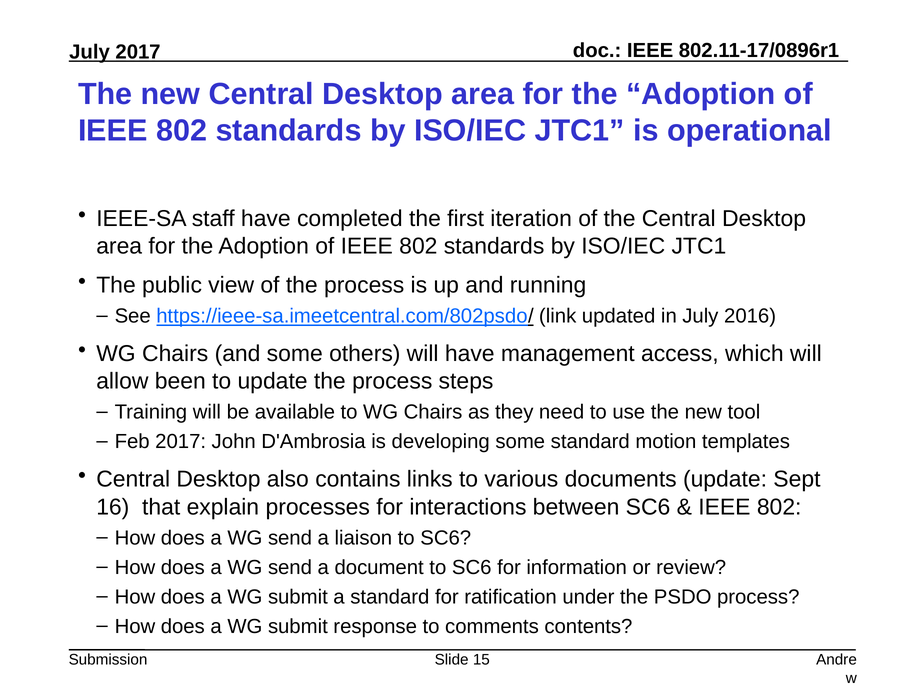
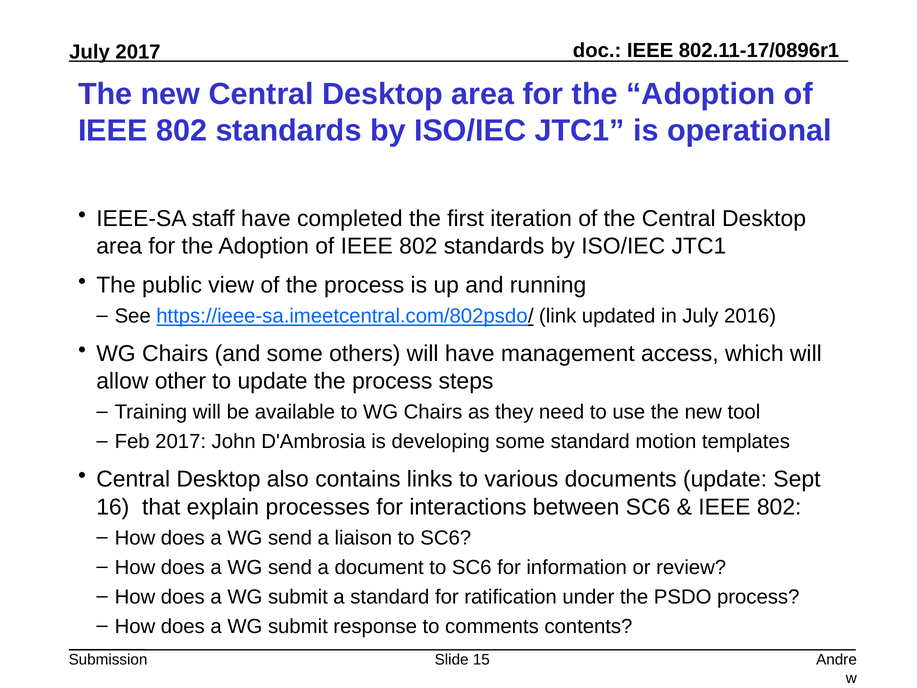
been: been -> other (180, 381)
